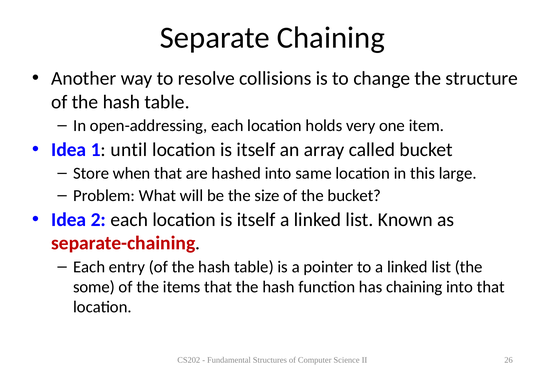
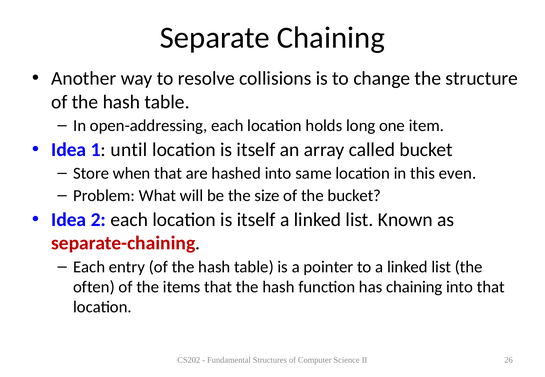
very: very -> long (361, 126)
large: large -> even (458, 174)
some: some -> often (94, 287)
